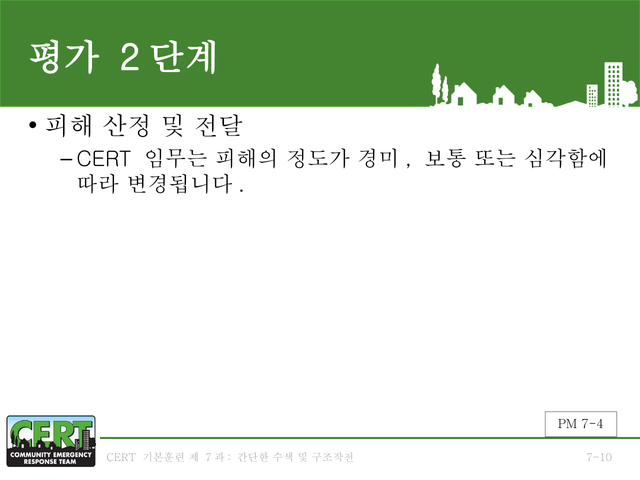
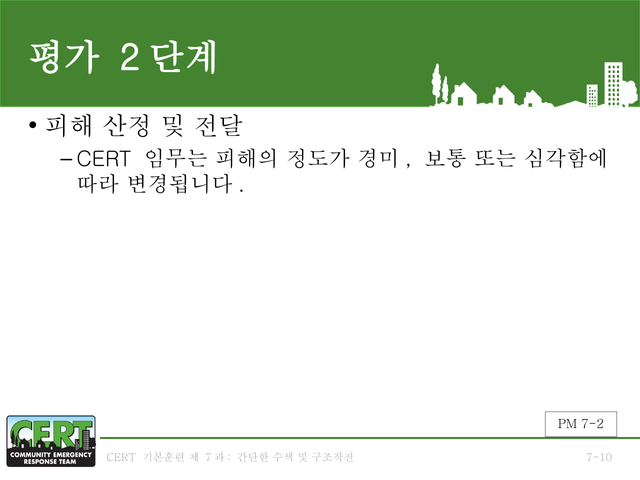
7-4: 7-4 -> 7-2 (593, 424)
